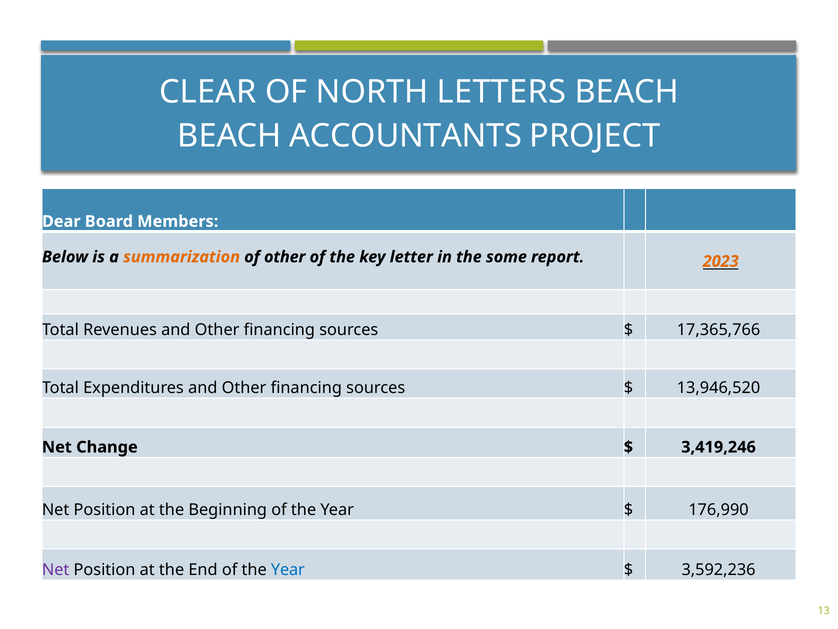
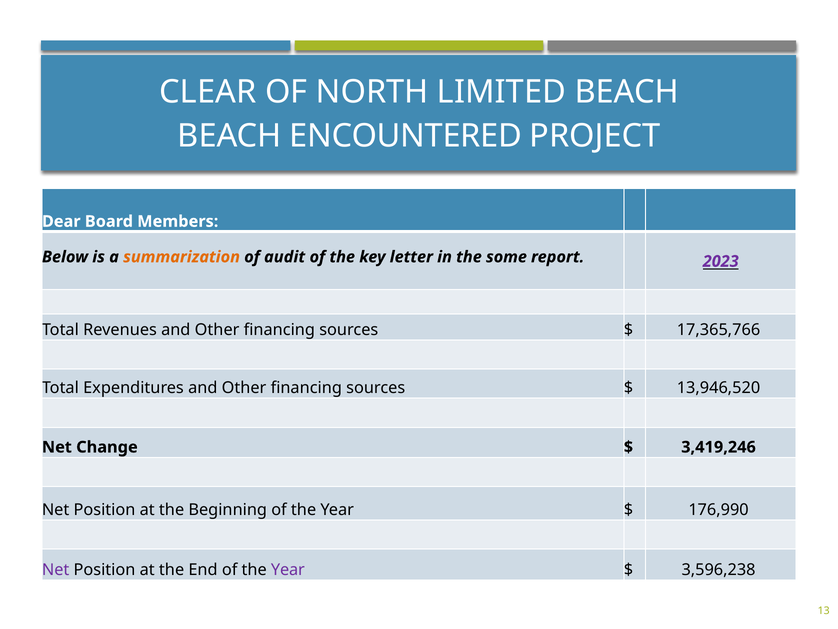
LETTERS: LETTERS -> LIMITED (502, 92)
ACCOUNTANTS: ACCOUNTANTS -> ENCOUNTERED (406, 136)
of other: other -> audit (285, 257)
2023 colour: orange -> purple (721, 261)
Year colour: blue -> purple (288, 569)
3,592,236: 3,592,236 -> 3,596,238 (719, 569)
